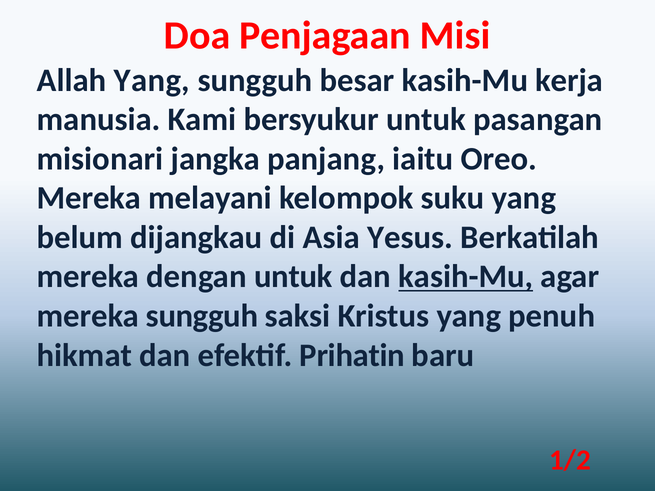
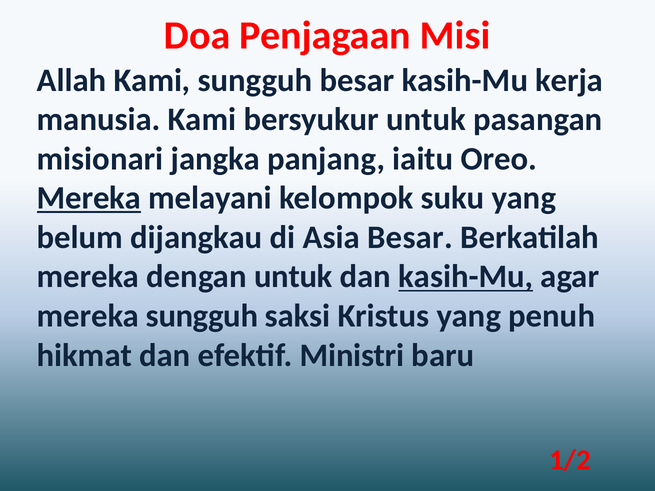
Allah Yang: Yang -> Kami (152, 80)
Mereka underline: none -> present (89, 198)
Asia Yesus: Yesus -> Besar (410, 238)
Prihatin: Prihatin -> Ministri (352, 355)
